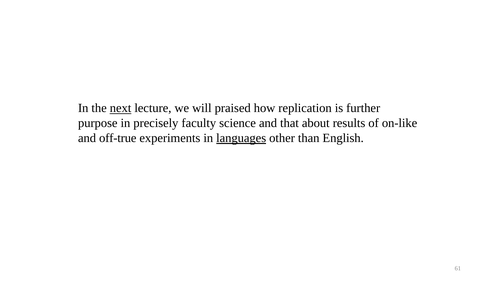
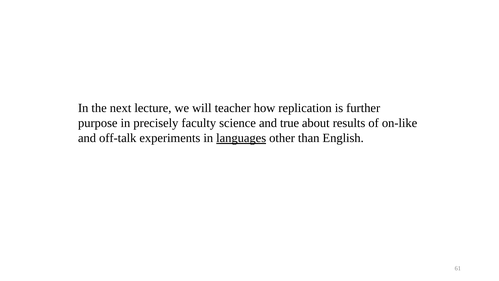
next underline: present -> none (121, 108)
praised: praised -> teacher (233, 108)
that: that -> true (290, 123)
off-true: off-true -> off-talk (118, 138)
